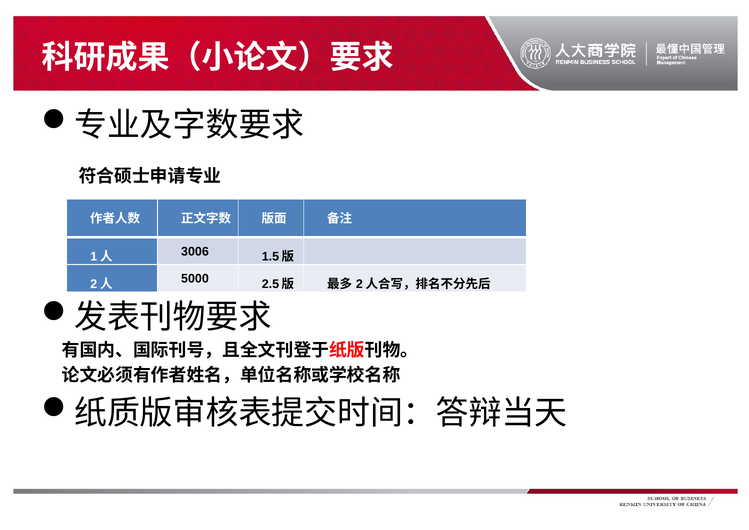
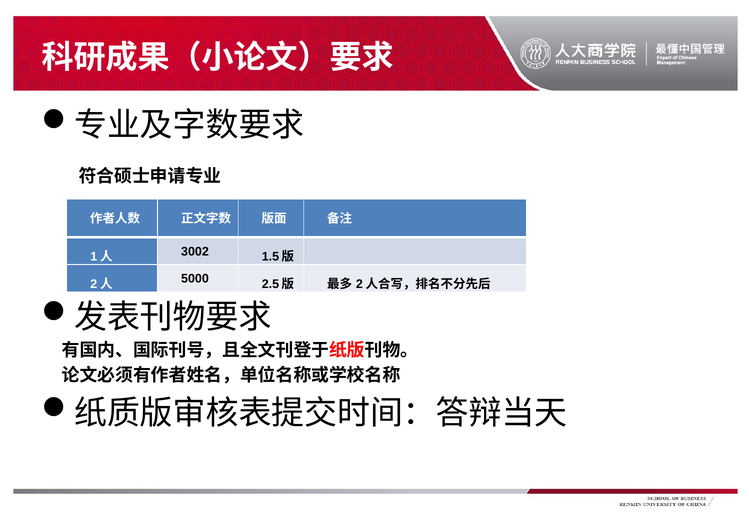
3006: 3006 -> 3002 (195, 251)
